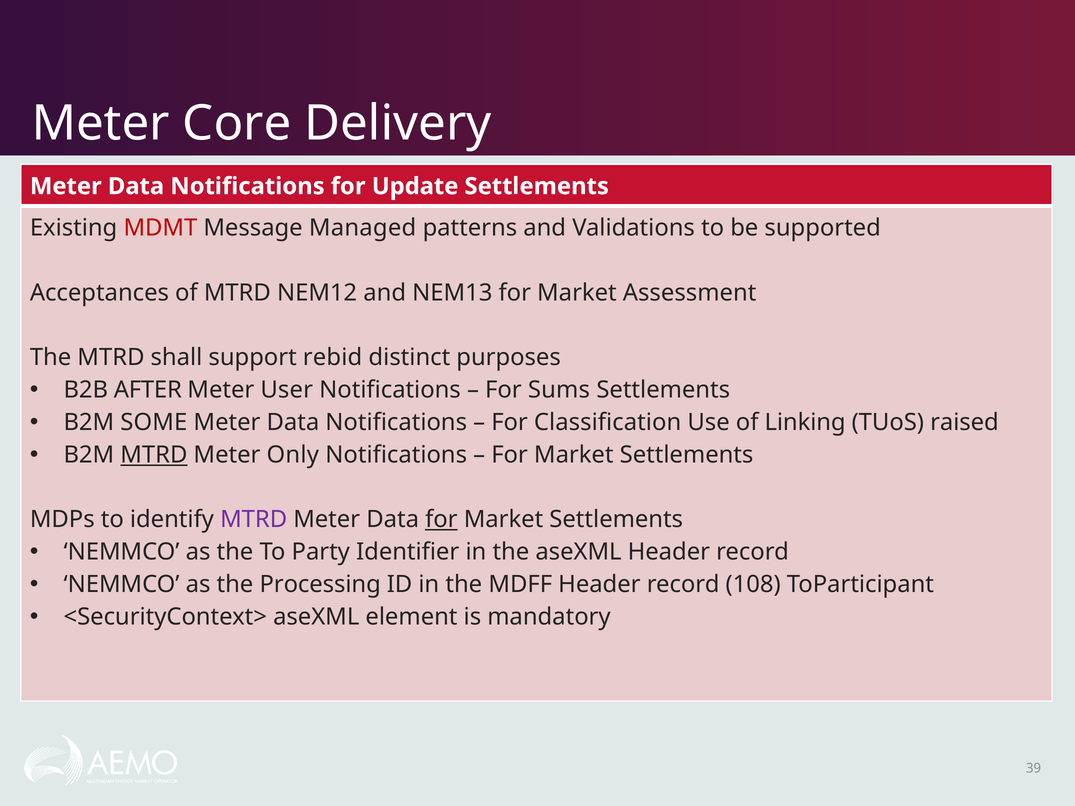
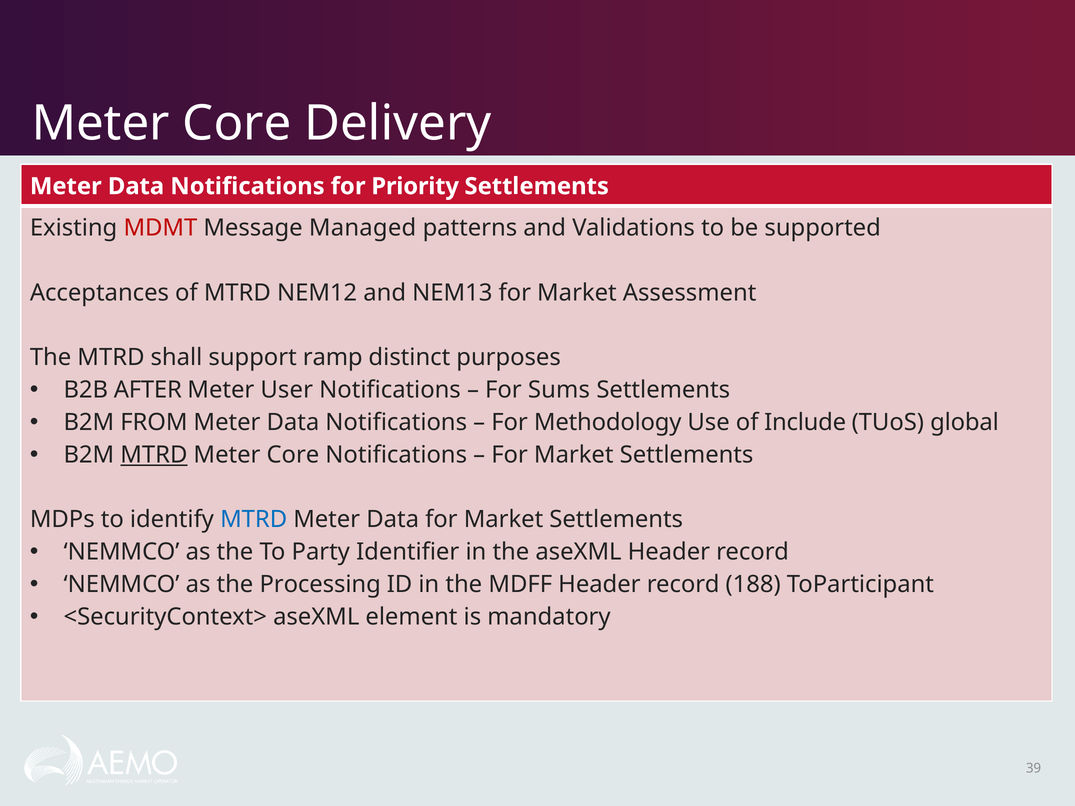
Update: Update -> Priority (415, 186)
rebid: rebid -> ramp (333, 358)
SOME: SOME -> FROM (154, 423)
Classification: Classification -> Methodology (608, 423)
Linking: Linking -> Include (805, 423)
raised: raised -> global (965, 423)
Only: Only -> Core (293, 455)
MTRD colour: purple -> blue (254, 520)
for underline: present -> none (441, 520)
108: 108 -> 188 (753, 585)
